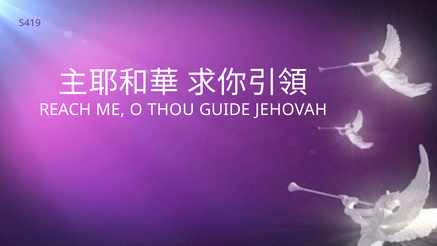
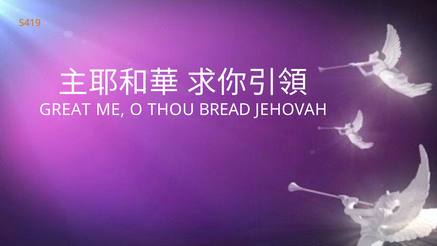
S419 colour: purple -> orange (30, 23)
REACH: REACH -> GREAT (65, 110)
GUIDE: GUIDE -> BREAD (225, 110)
